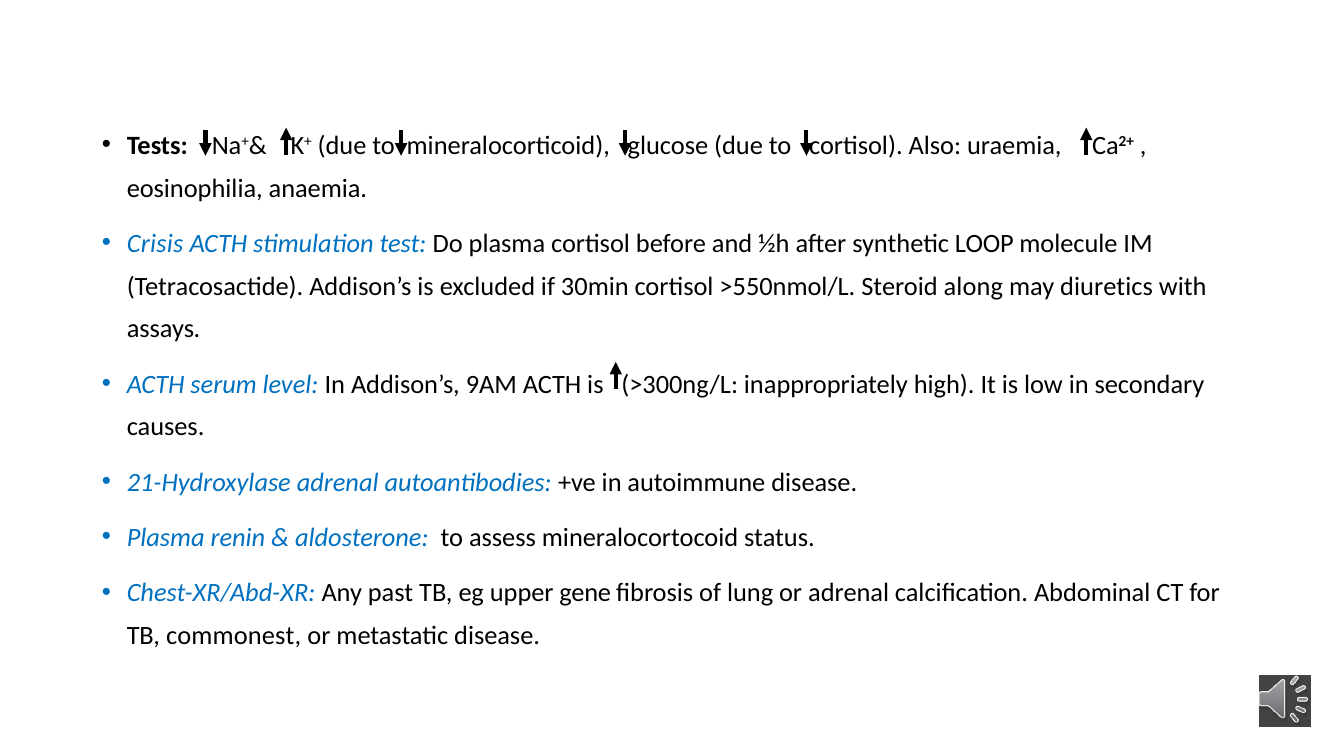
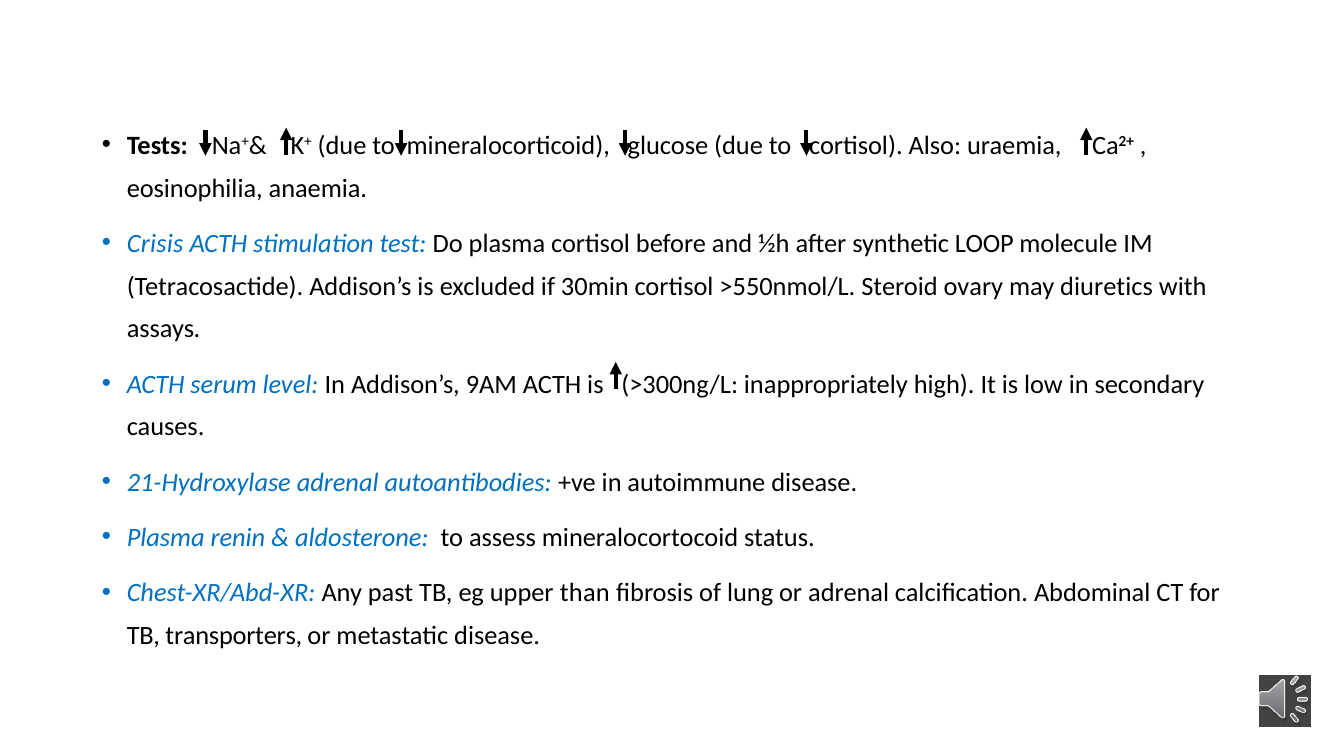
along: along -> ovary (973, 286)
gene: gene -> than (585, 593)
commonest: commonest -> transporters (234, 636)
